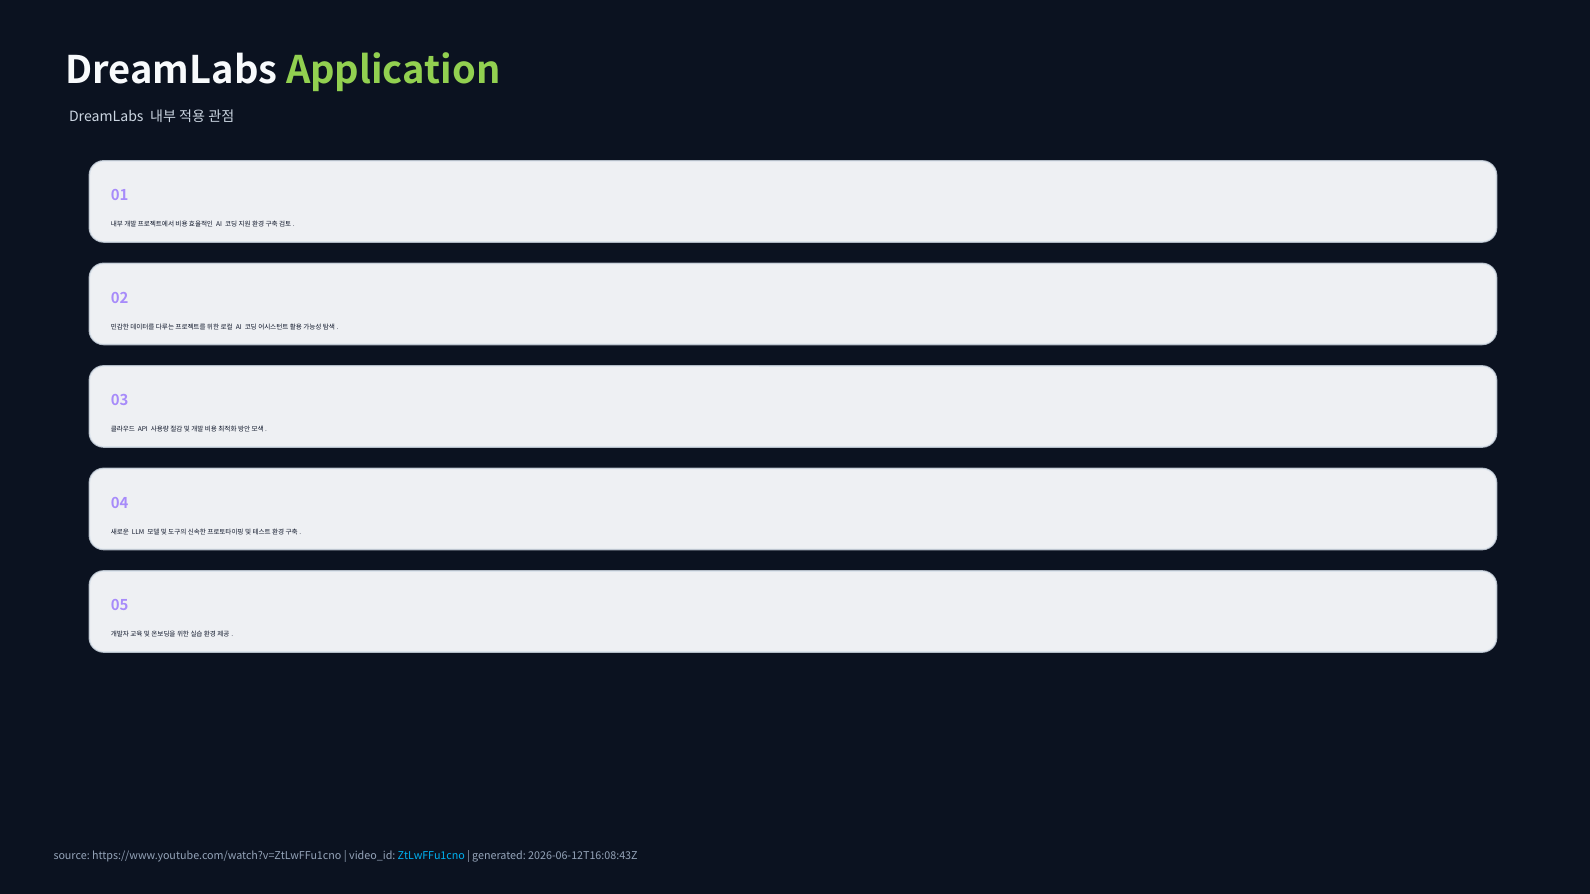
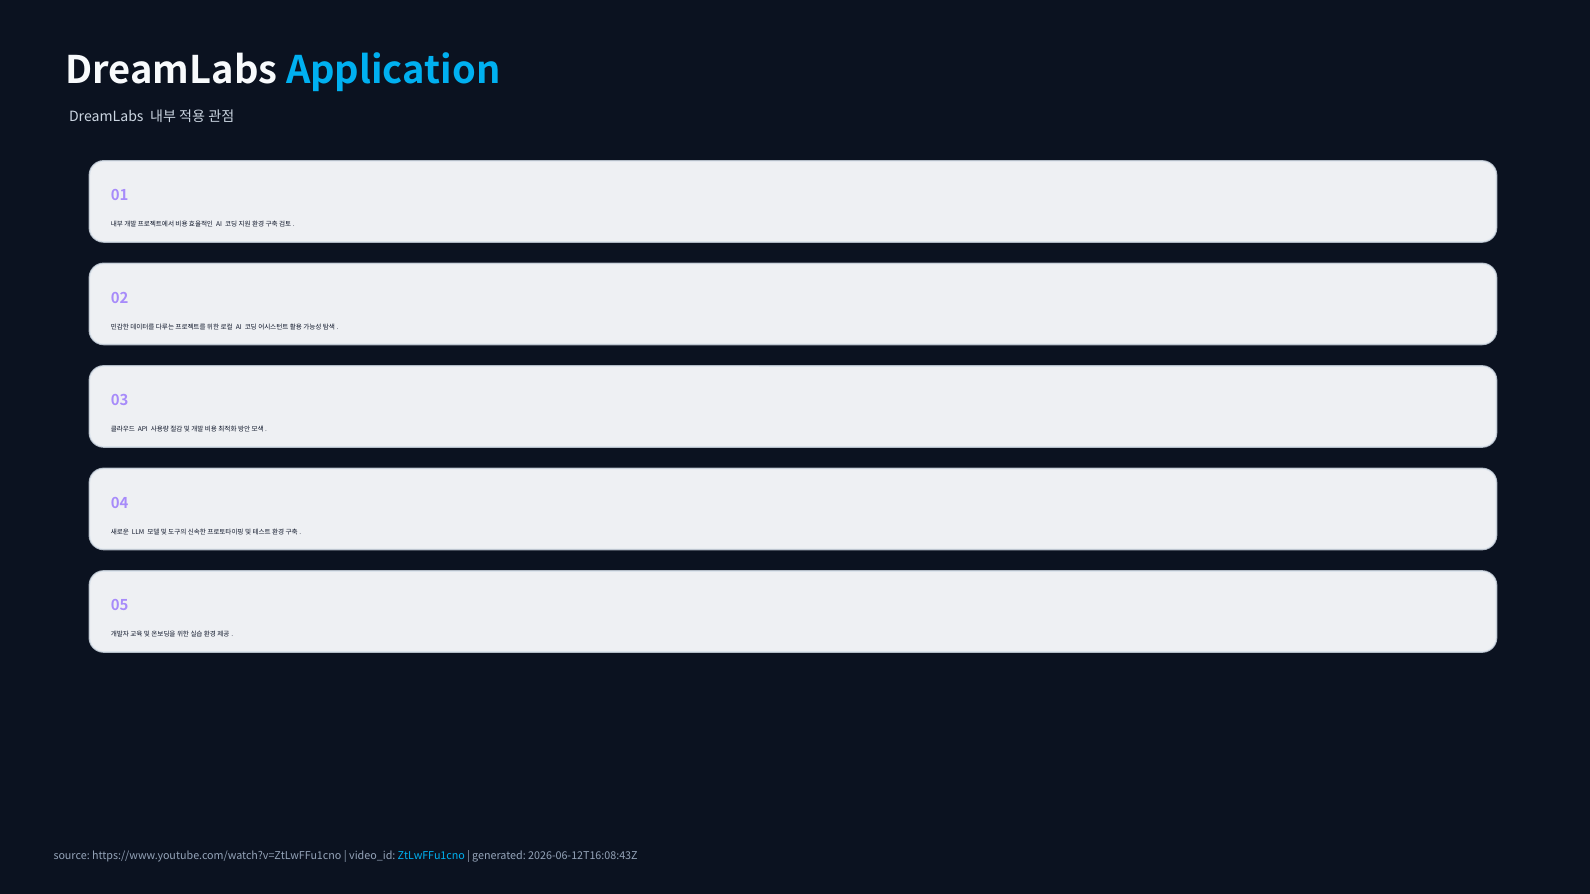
Application colour: light green -> light blue (393, 71)
